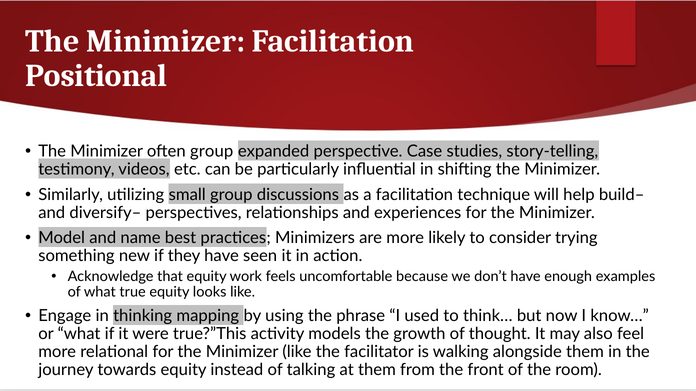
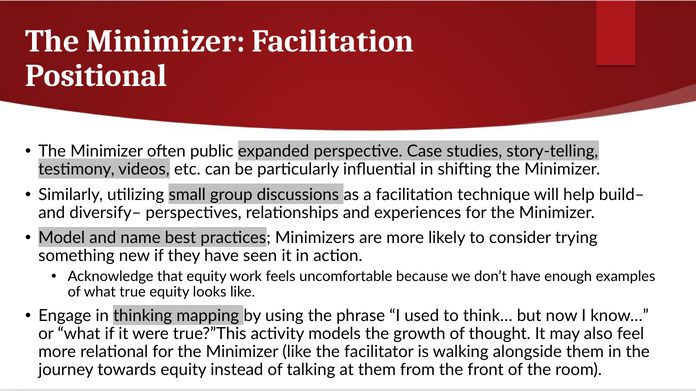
group: group -> public (212, 152)
